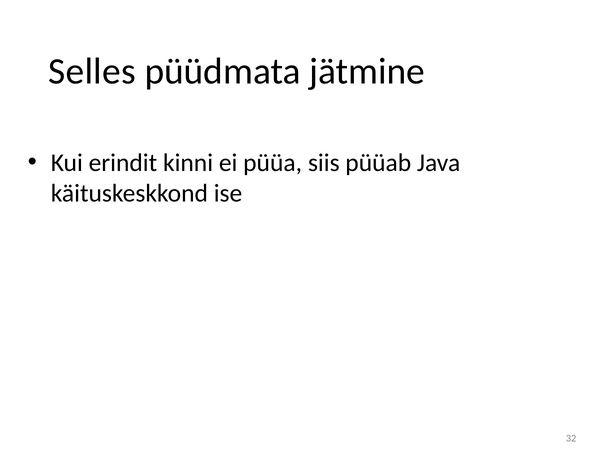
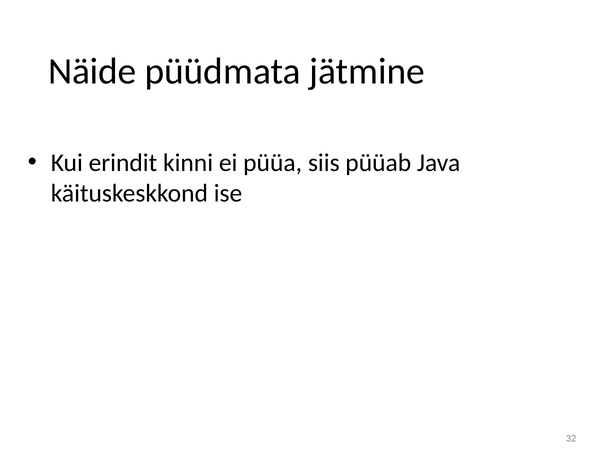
Selles: Selles -> Näide (92, 72)
